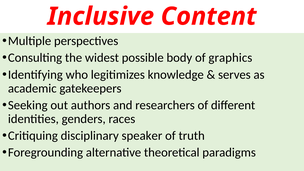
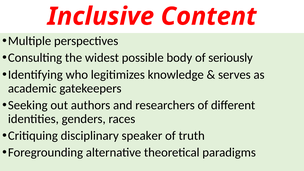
graphics: graphics -> seriously (231, 58)
